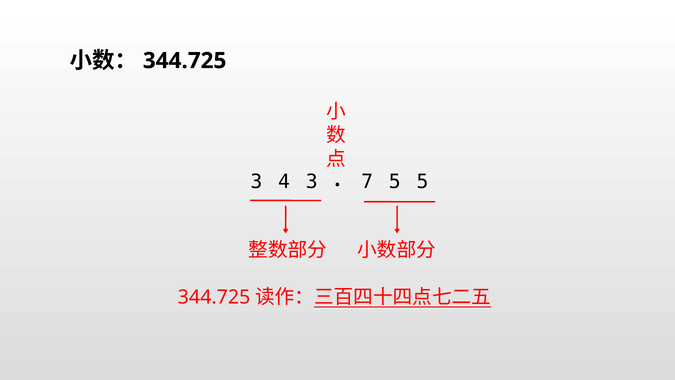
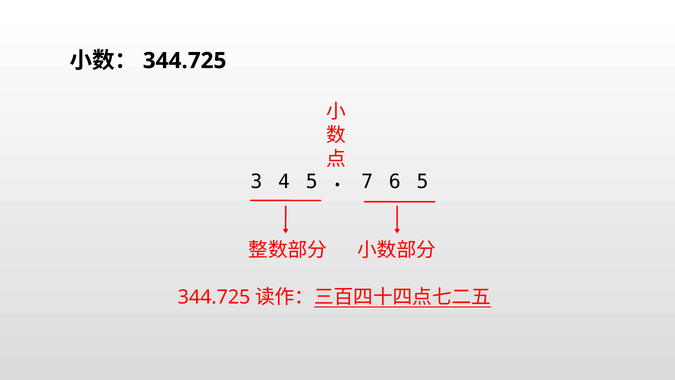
4 3: 3 -> 5 (312, 181)
7 5: 5 -> 6 (395, 181)
